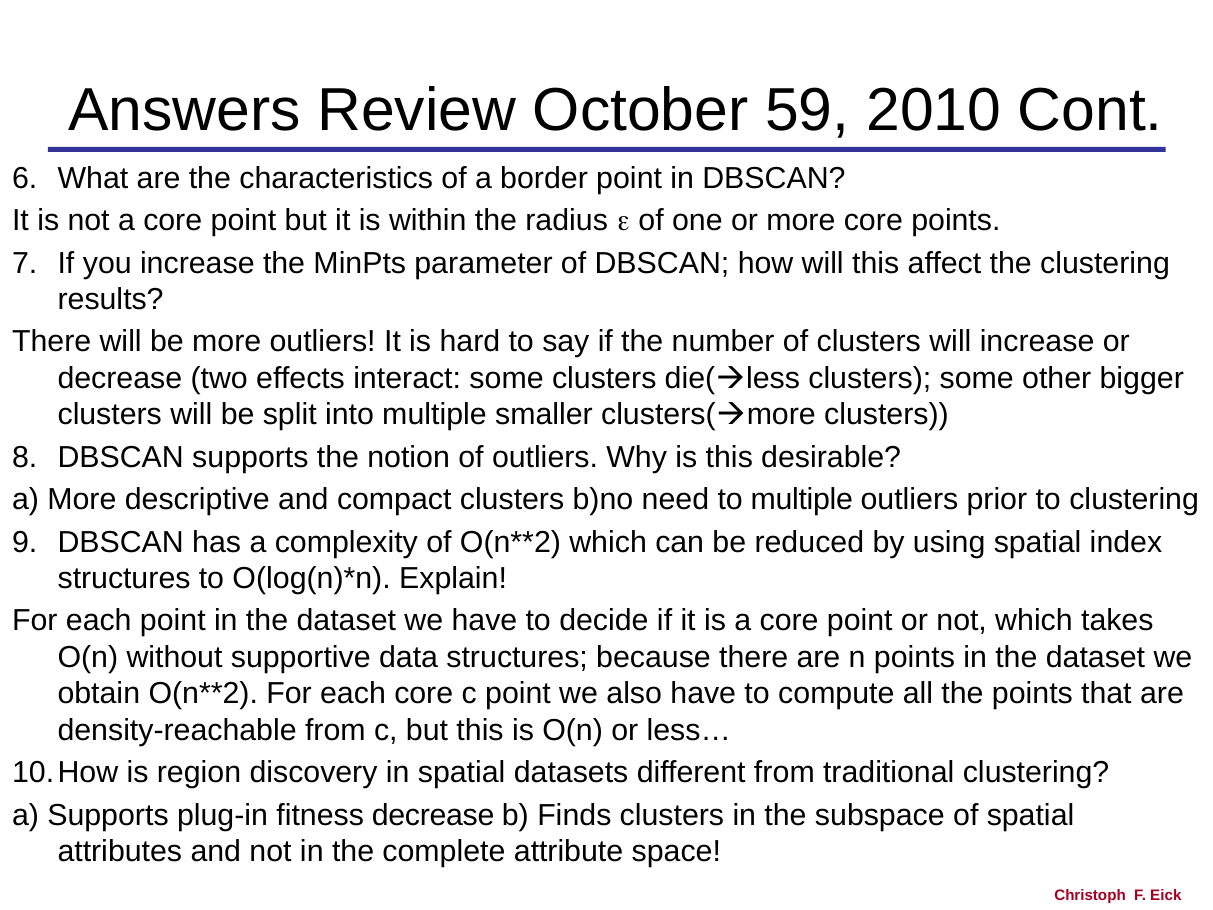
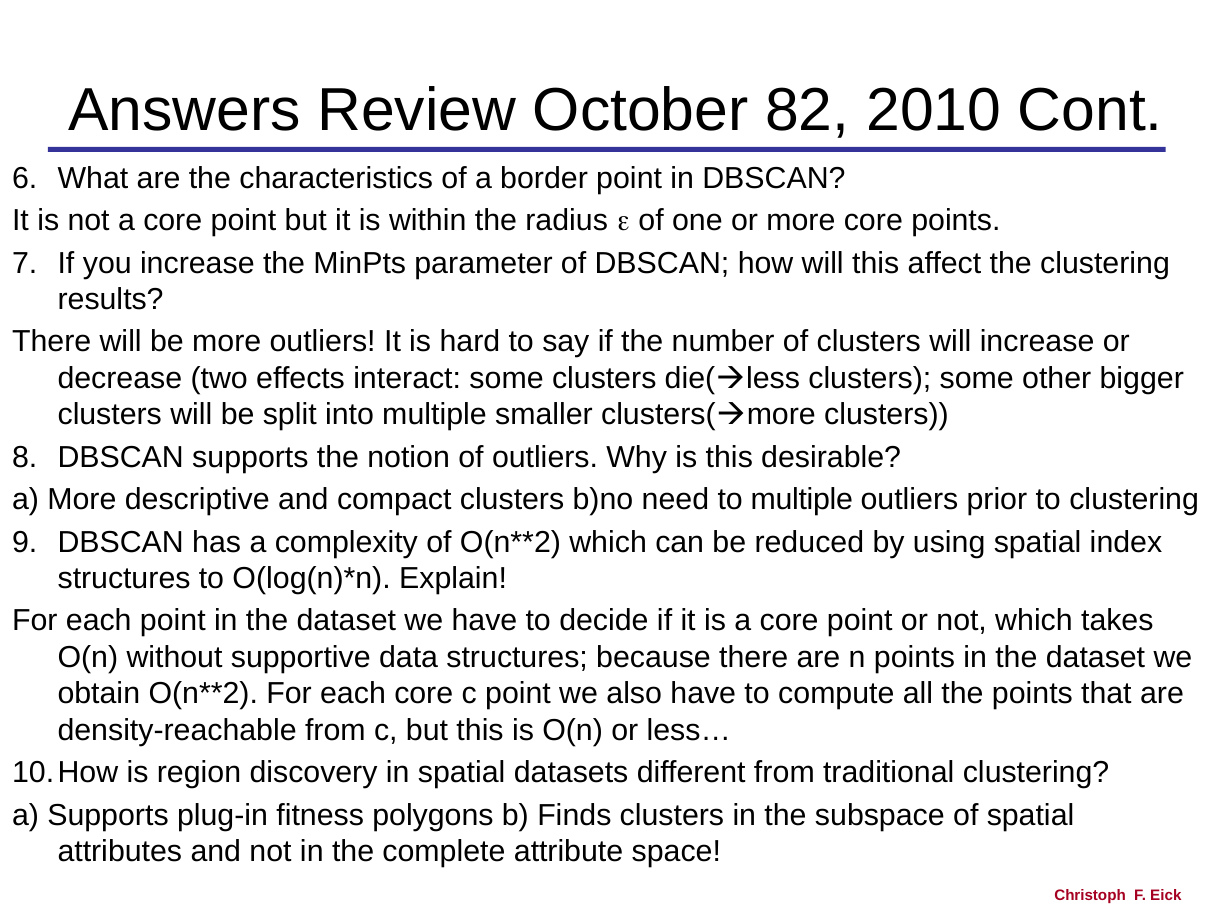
59: 59 -> 82 (807, 110)
fitness decrease: decrease -> polygons (433, 815)
